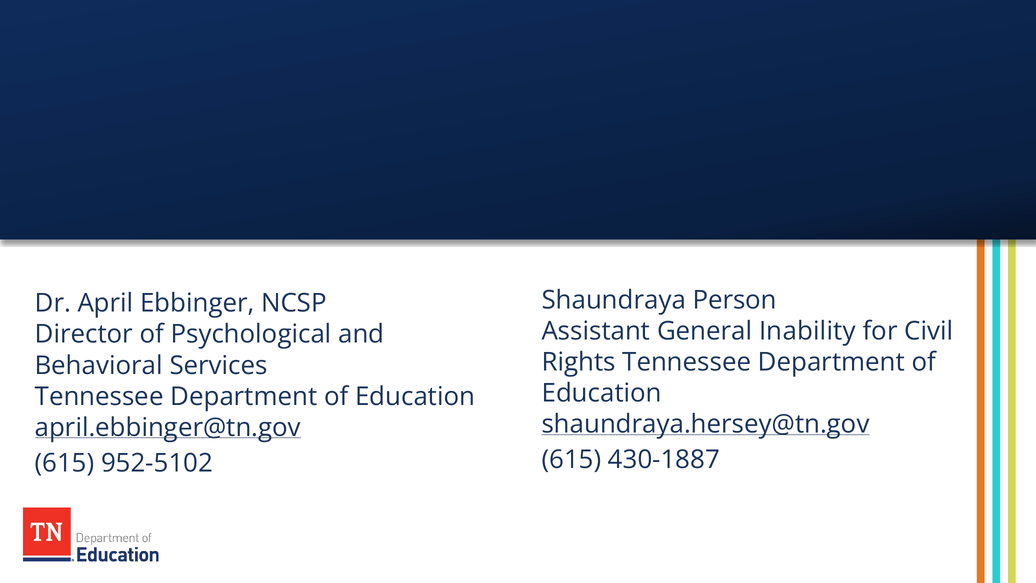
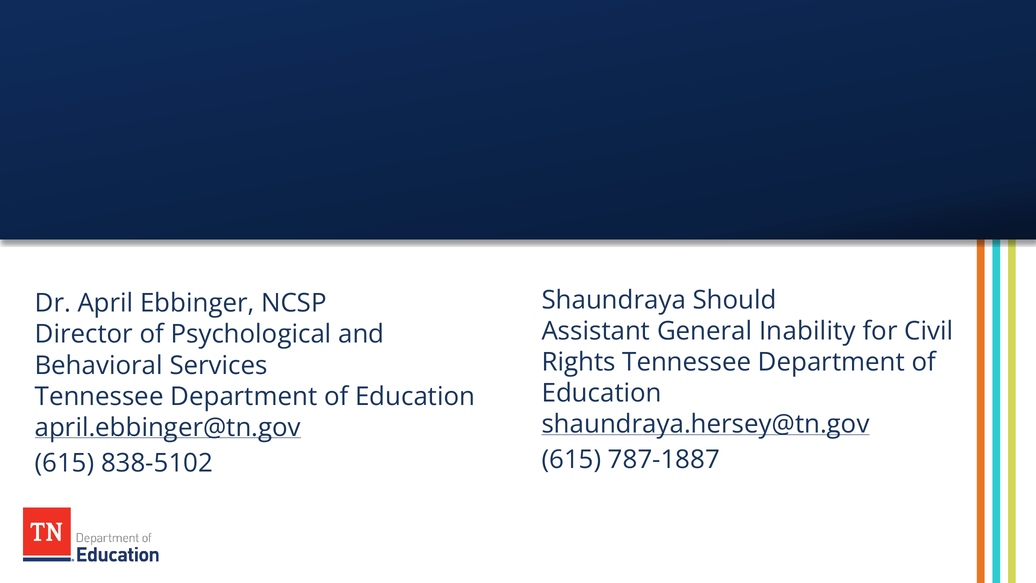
Person: Person -> Should (735, 300)
430-1887: 430-1887 -> 787-1887 (664, 460)
952-5102: 952-5102 -> 838-5102 (157, 463)
